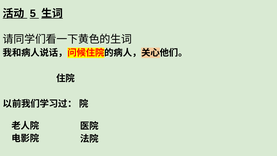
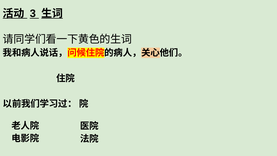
5: 5 -> 3 (33, 13)
